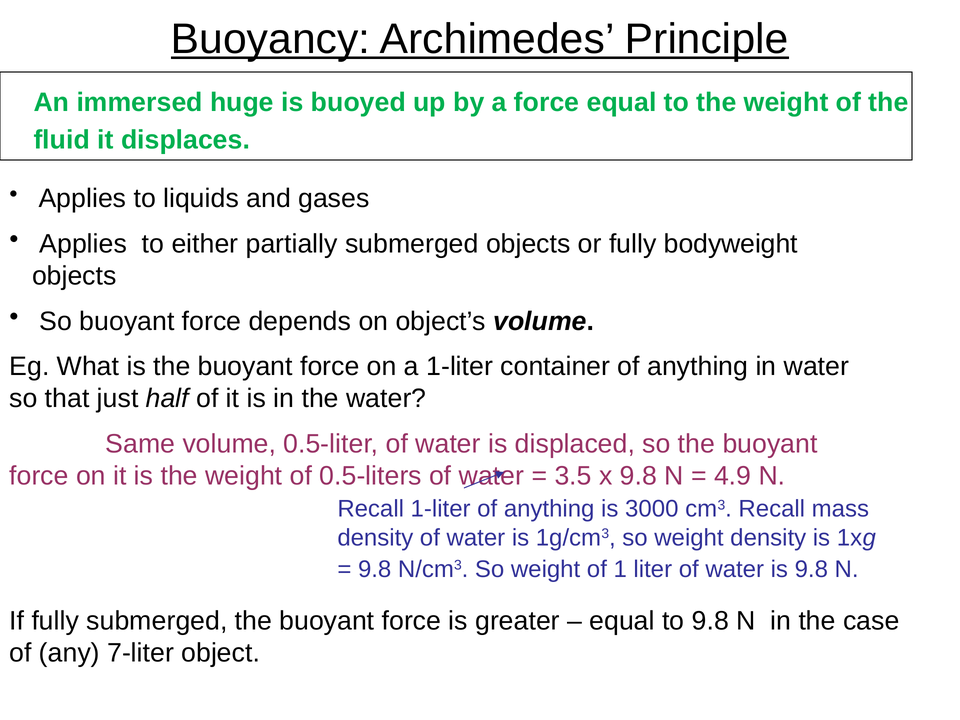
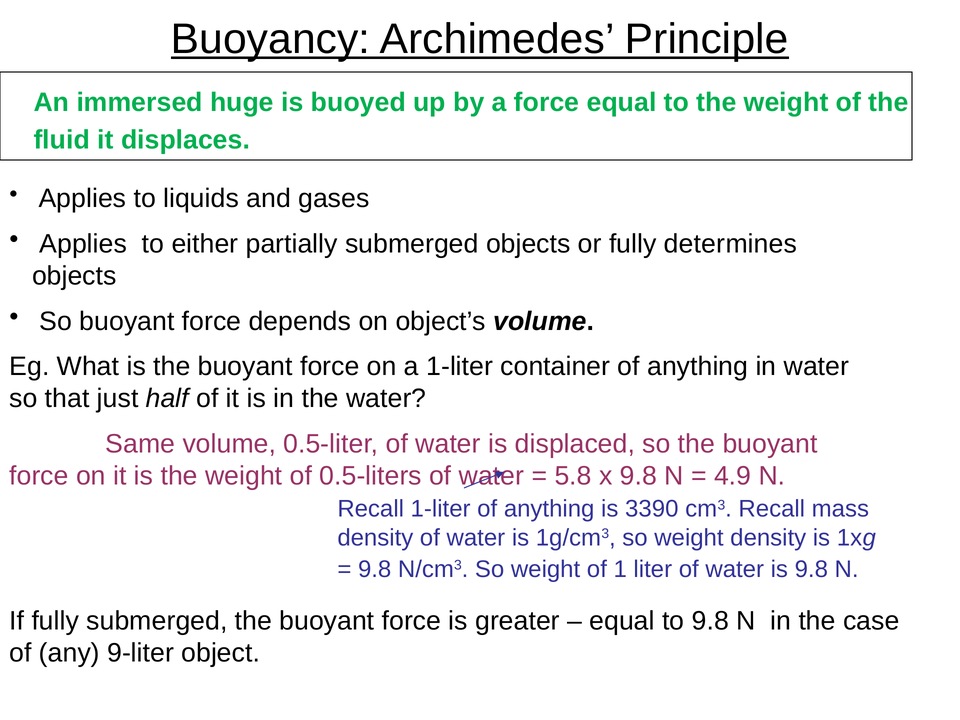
bodyweight: bodyweight -> determines (731, 244)
3.5: 3.5 -> 5.8 (573, 476)
3000: 3000 -> 3390 (652, 509)
7-liter: 7-liter -> 9-liter (141, 653)
